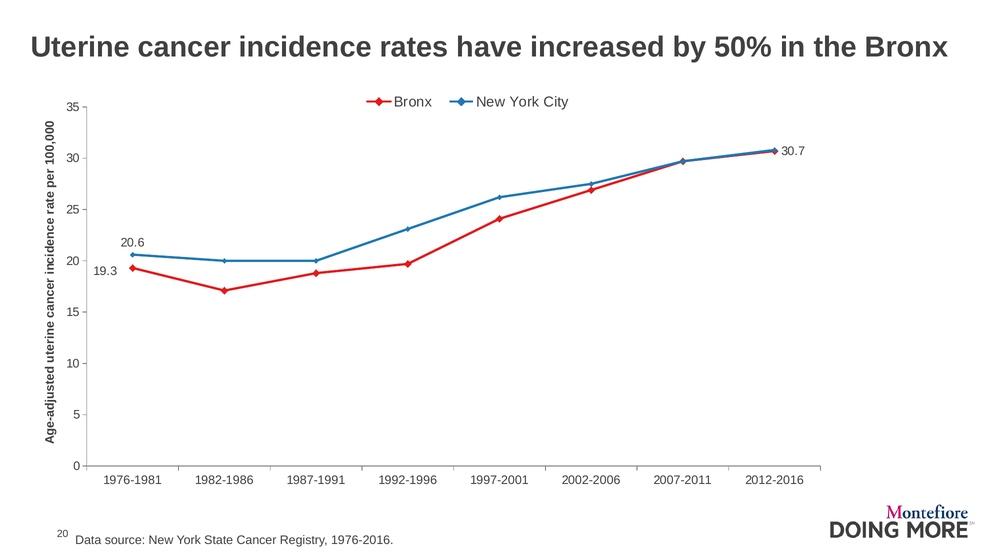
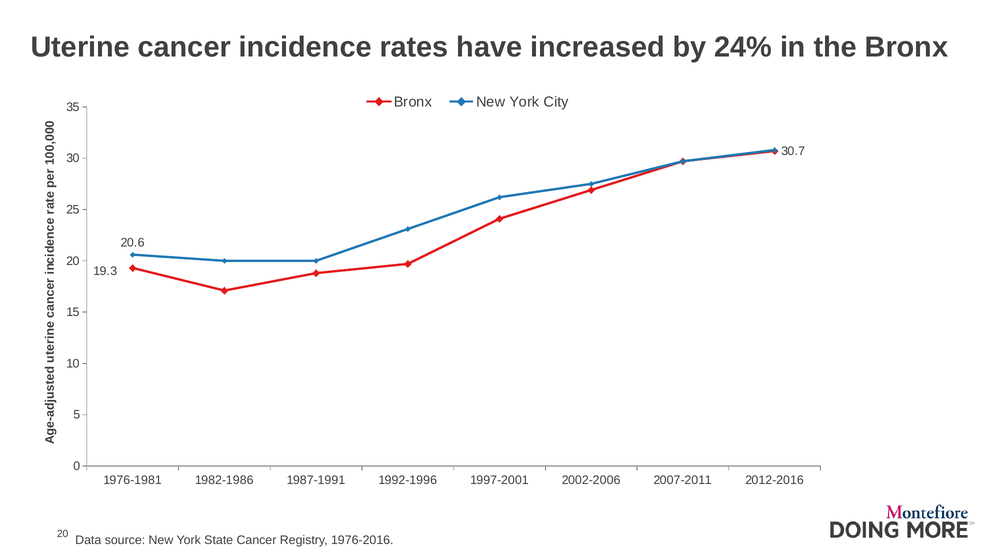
50%: 50% -> 24% (743, 47)
